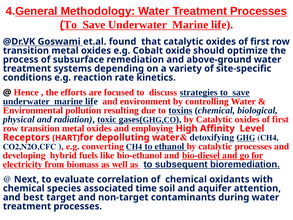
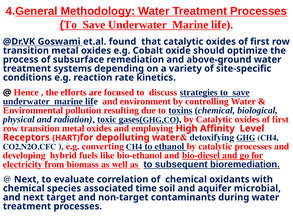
attention: attention -> microbial (257, 188)
and best: best -> next (33, 197)
